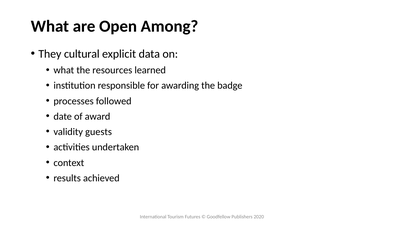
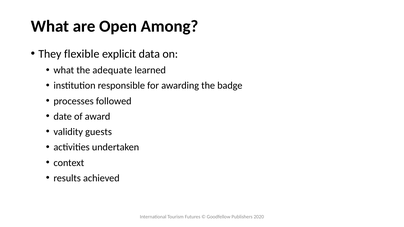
cultural: cultural -> flexible (82, 54)
resources: resources -> adequate (112, 70)
